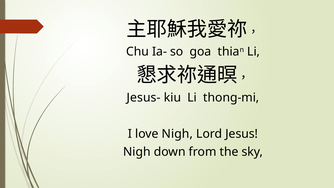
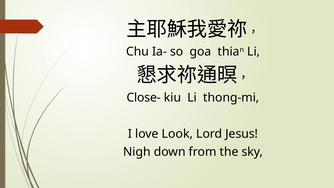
Jesus-: Jesus- -> Close- (144, 97)
love Nigh: Nigh -> Look (177, 134)
